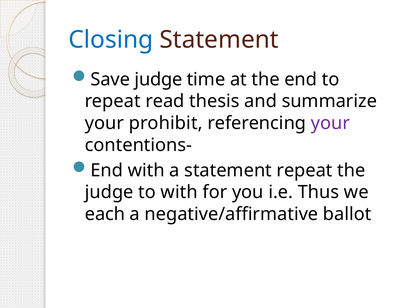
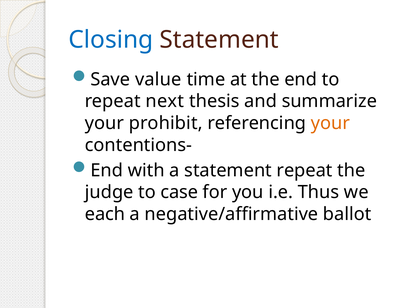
Save judge: judge -> value (158, 79)
read: read -> next (165, 101)
your colour: purple -> orange (330, 123)
to with: with -> case (179, 192)
